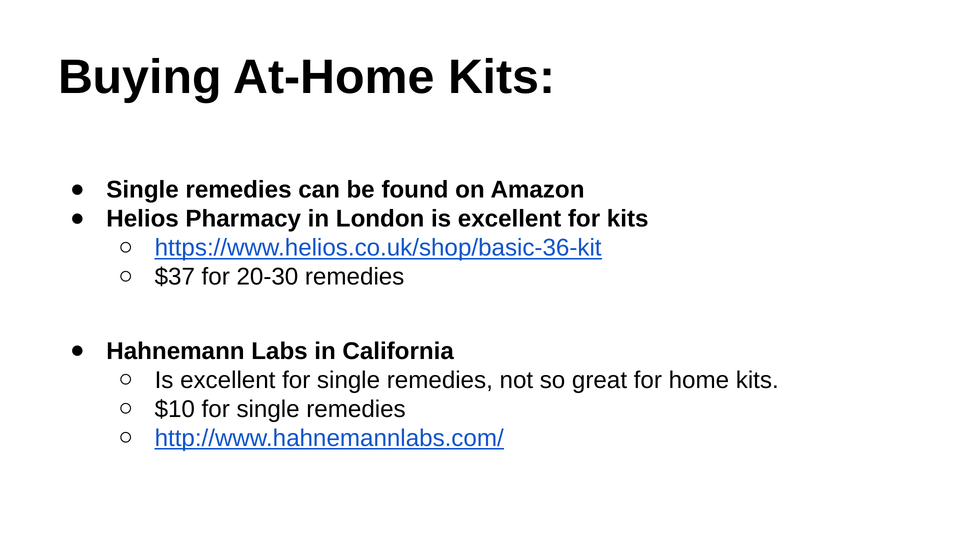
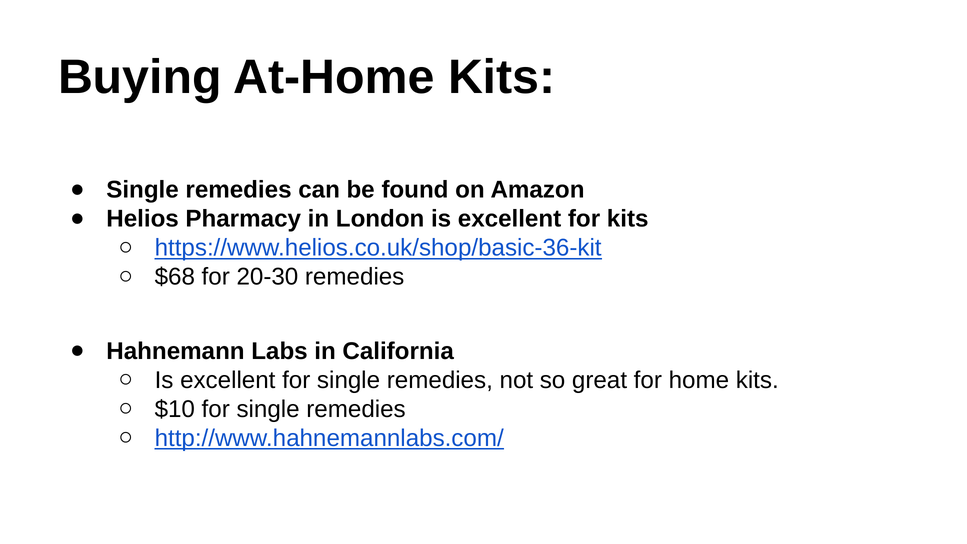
$37: $37 -> $68 (175, 277)
